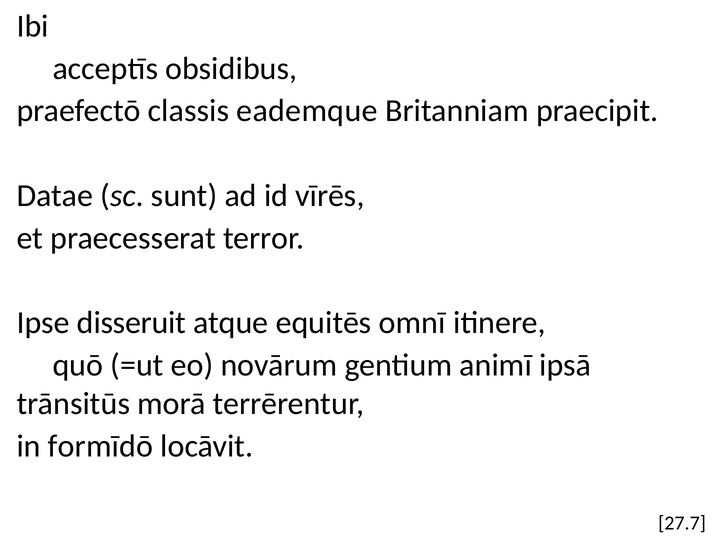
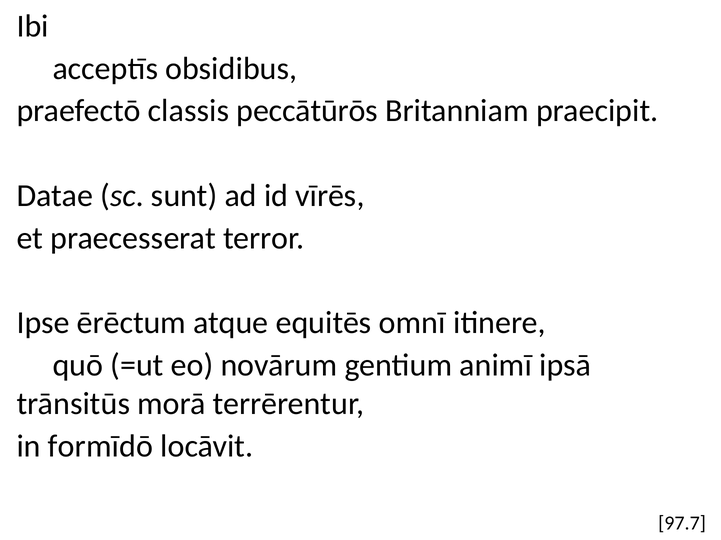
eademque: eademque -> peccātūrōs (307, 111)
disseruit: disseruit -> ērēctum (132, 323)
27.7: 27.7 -> 97.7 (682, 524)
